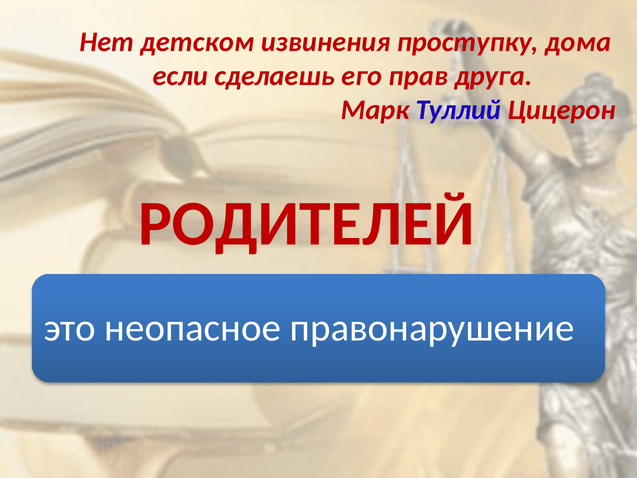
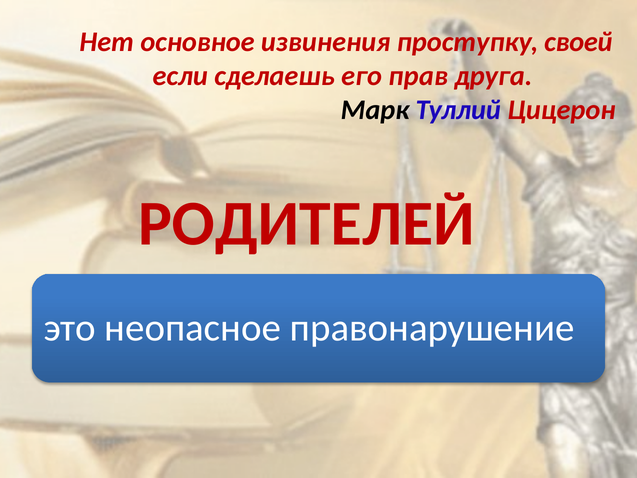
детском: детском -> основное (197, 42)
дома: дома -> своей (578, 42)
Марк colour: red -> black (375, 110)
